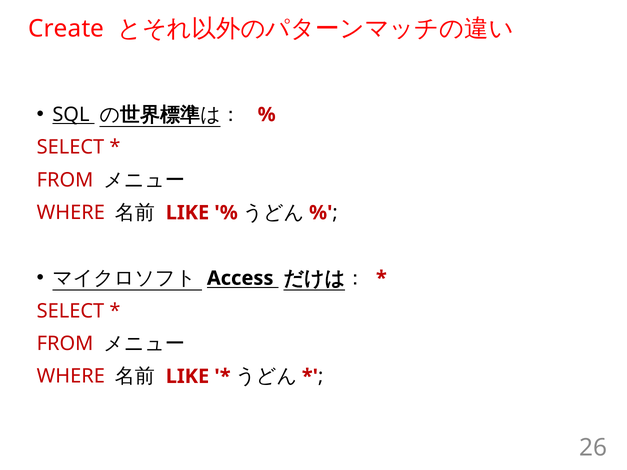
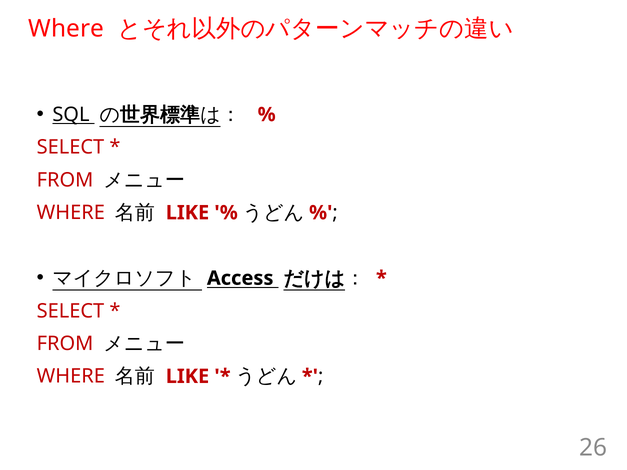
Create: Create -> Where (66, 29)
